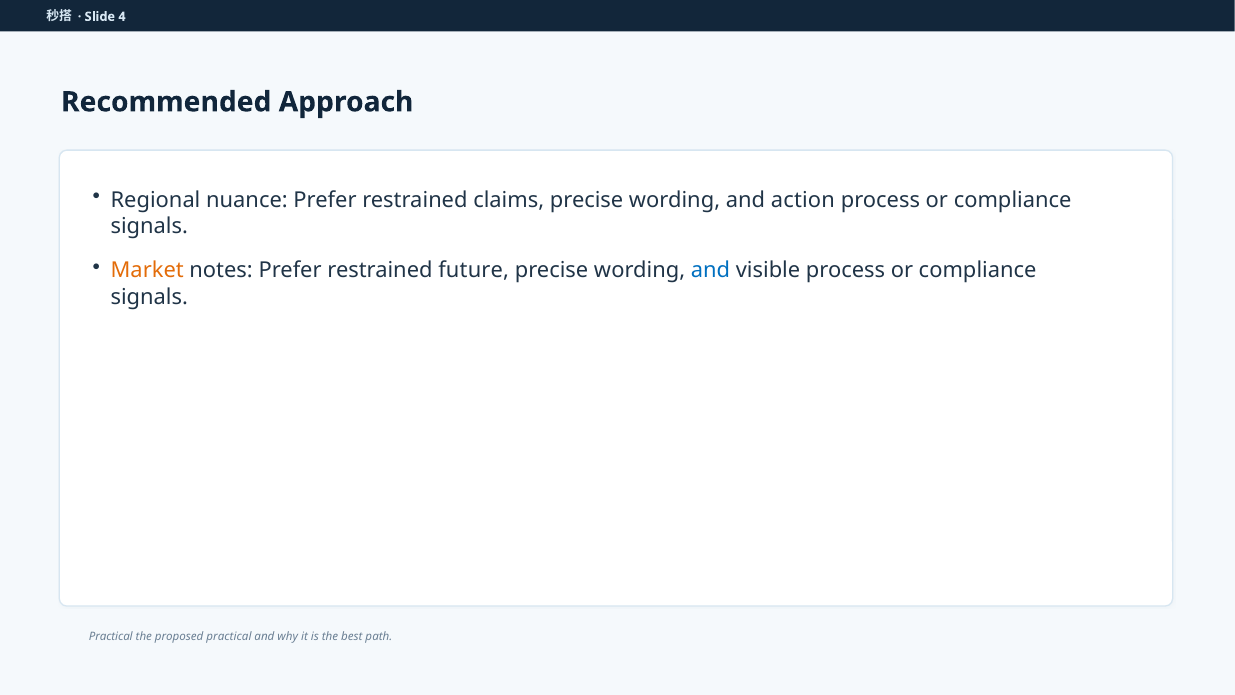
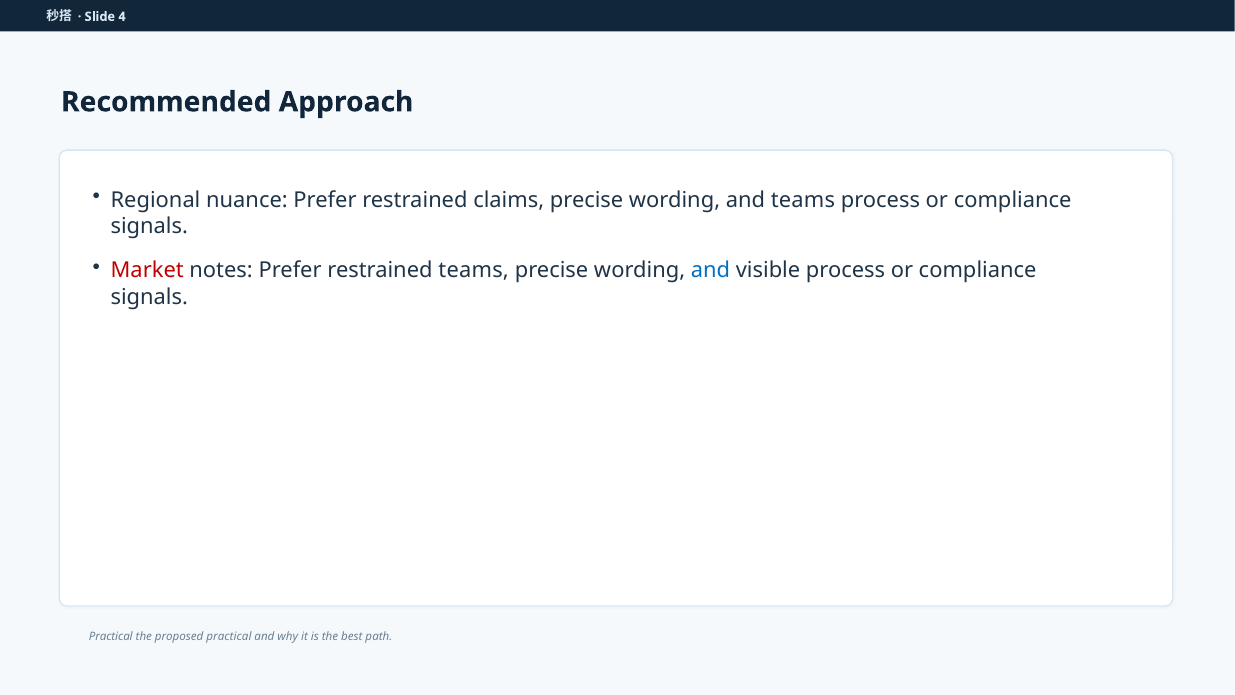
and action: action -> teams (803, 200)
Market colour: orange -> red (147, 270)
restrained future: future -> teams (474, 270)
